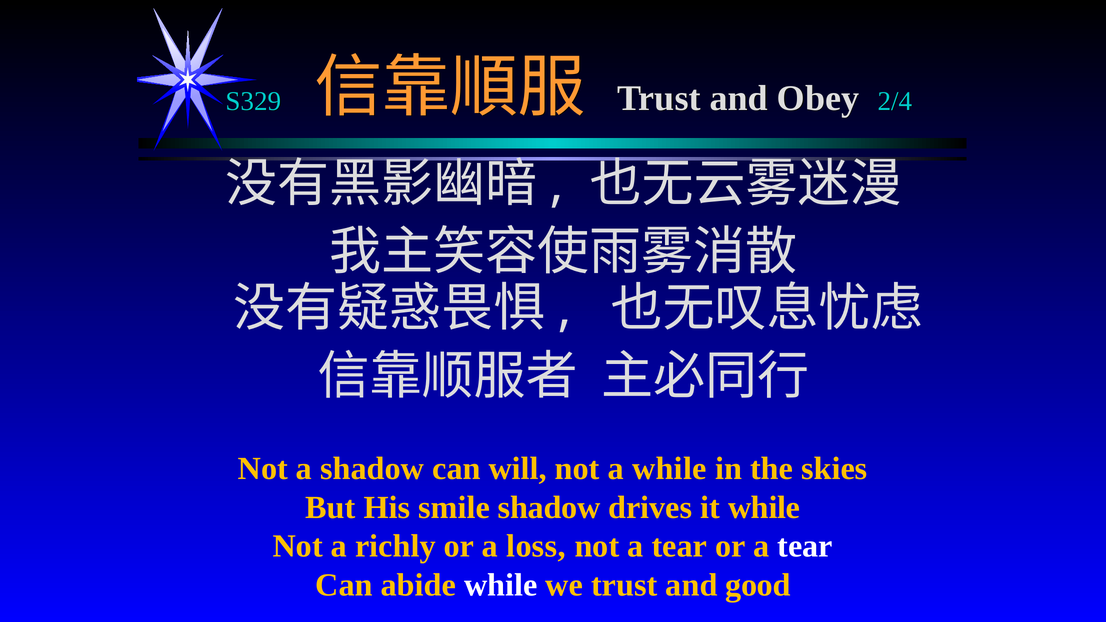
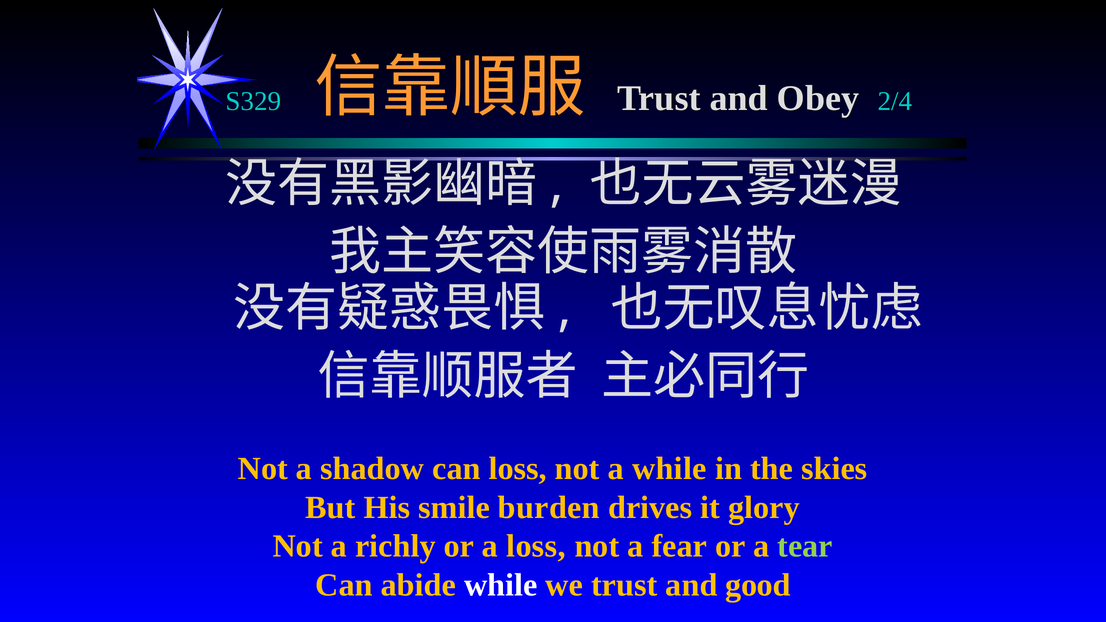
can will: will -> loss (518, 469)
smile shadow: shadow -> burden (549, 508)
it while: while -> glory (764, 508)
not a tear: tear -> fear (679, 546)
tear colour: white -> light green (805, 546)
